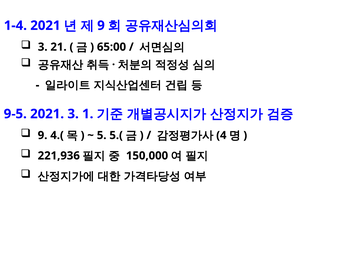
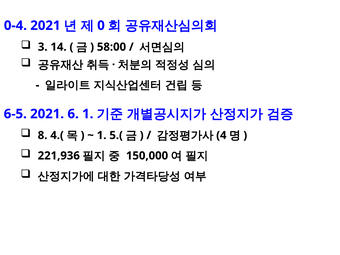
1-4: 1-4 -> 0-4 (15, 26)
9: 9 -> 0 (101, 26)
21: 21 -> 14 (59, 47)
65:00: 65:00 -> 58:00 (111, 47)
9-5: 9-5 -> 6-5 (15, 114)
2021 3: 3 -> 6 (73, 114)
9: 9 -> 8 (43, 135)
5: 5 -> 1 (102, 135)
